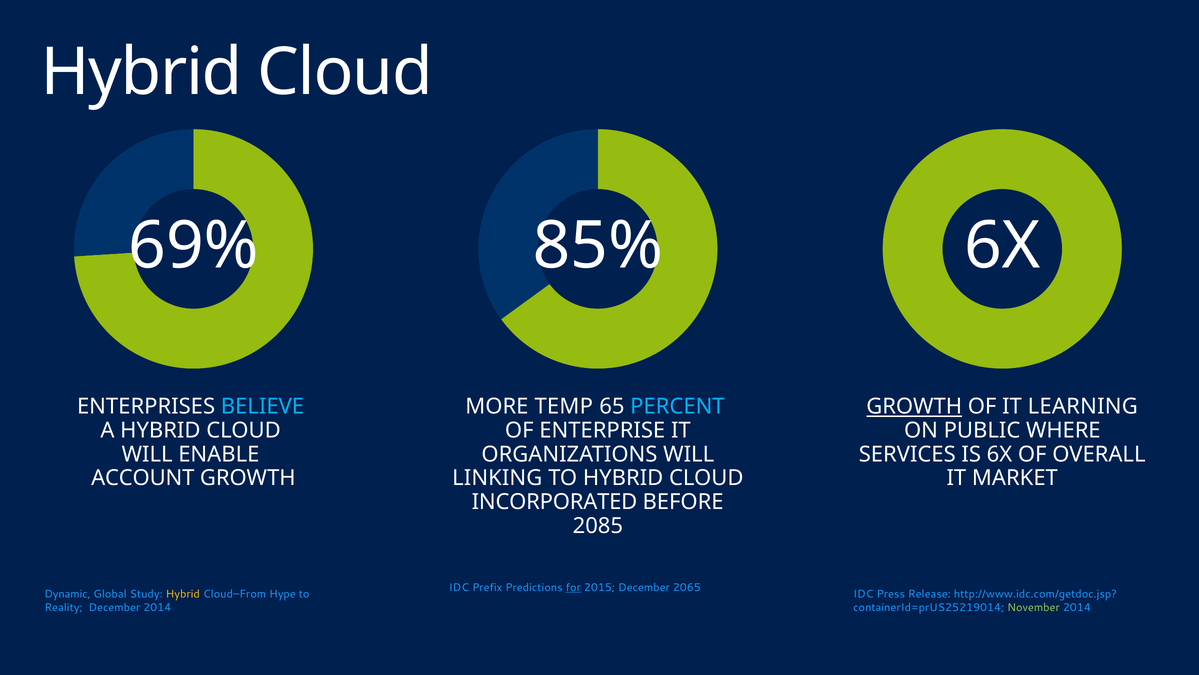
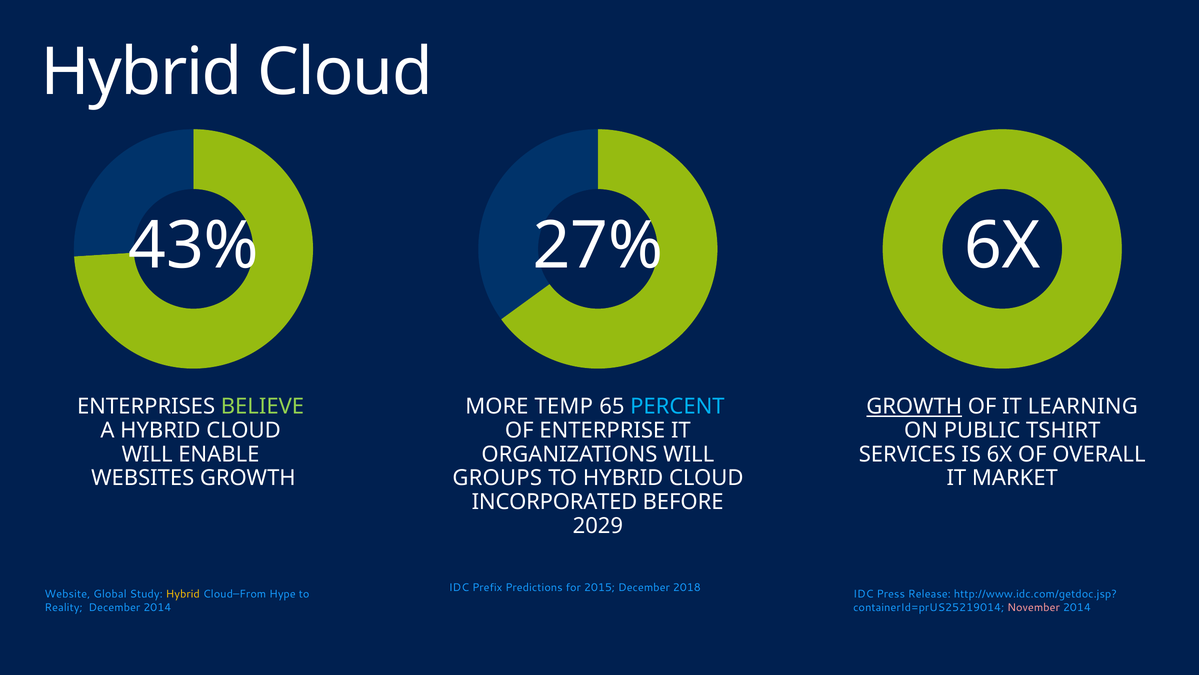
69%: 69% -> 43% (193, 246)
85%: 85% -> 27% (598, 246)
BELIEVE colour: light blue -> light green (262, 406)
WHERE: WHERE -> TSHIRT (1063, 430)
ACCOUNT: ACCOUNT -> WEBSITES (143, 478)
LINKING: LINKING -> GROUPS (497, 478)
2085: 2085 -> 2029 (598, 525)
for underline: present -> none (573, 587)
2065: 2065 -> 2018 (687, 587)
Dynamic: Dynamic -> Website (67, 594)
November colour: light green -> pink (1033, 607)
